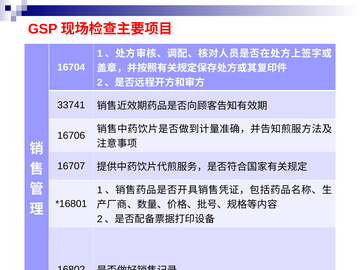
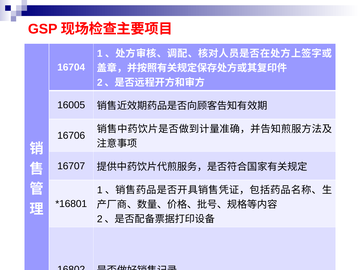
33741: 33741 -> 16005 (71, 105)
